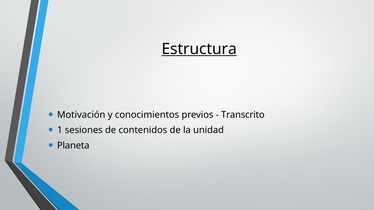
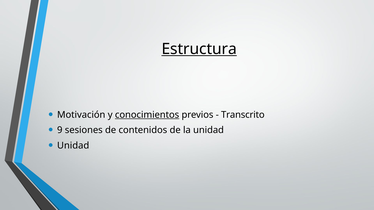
conocimientos underline: none -> present (147, 115)
1: 1 -> 9 (60, 130)
Planeta: Planeta -> Unidad (73, 146)
